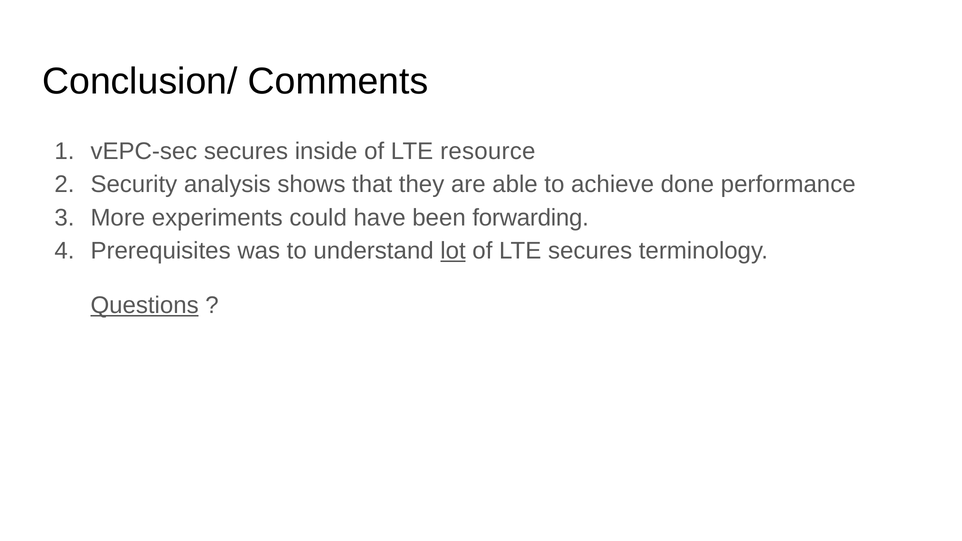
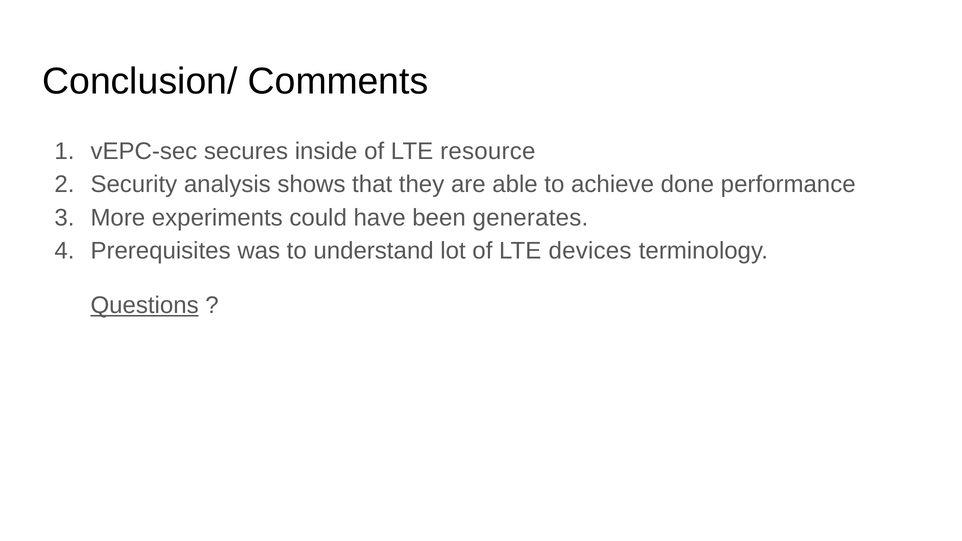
forwarding: forwarding -> generates (530, 218)
lot underline: present -> none (453, 251)
LTE secures: secures -> devices (590, 251)
